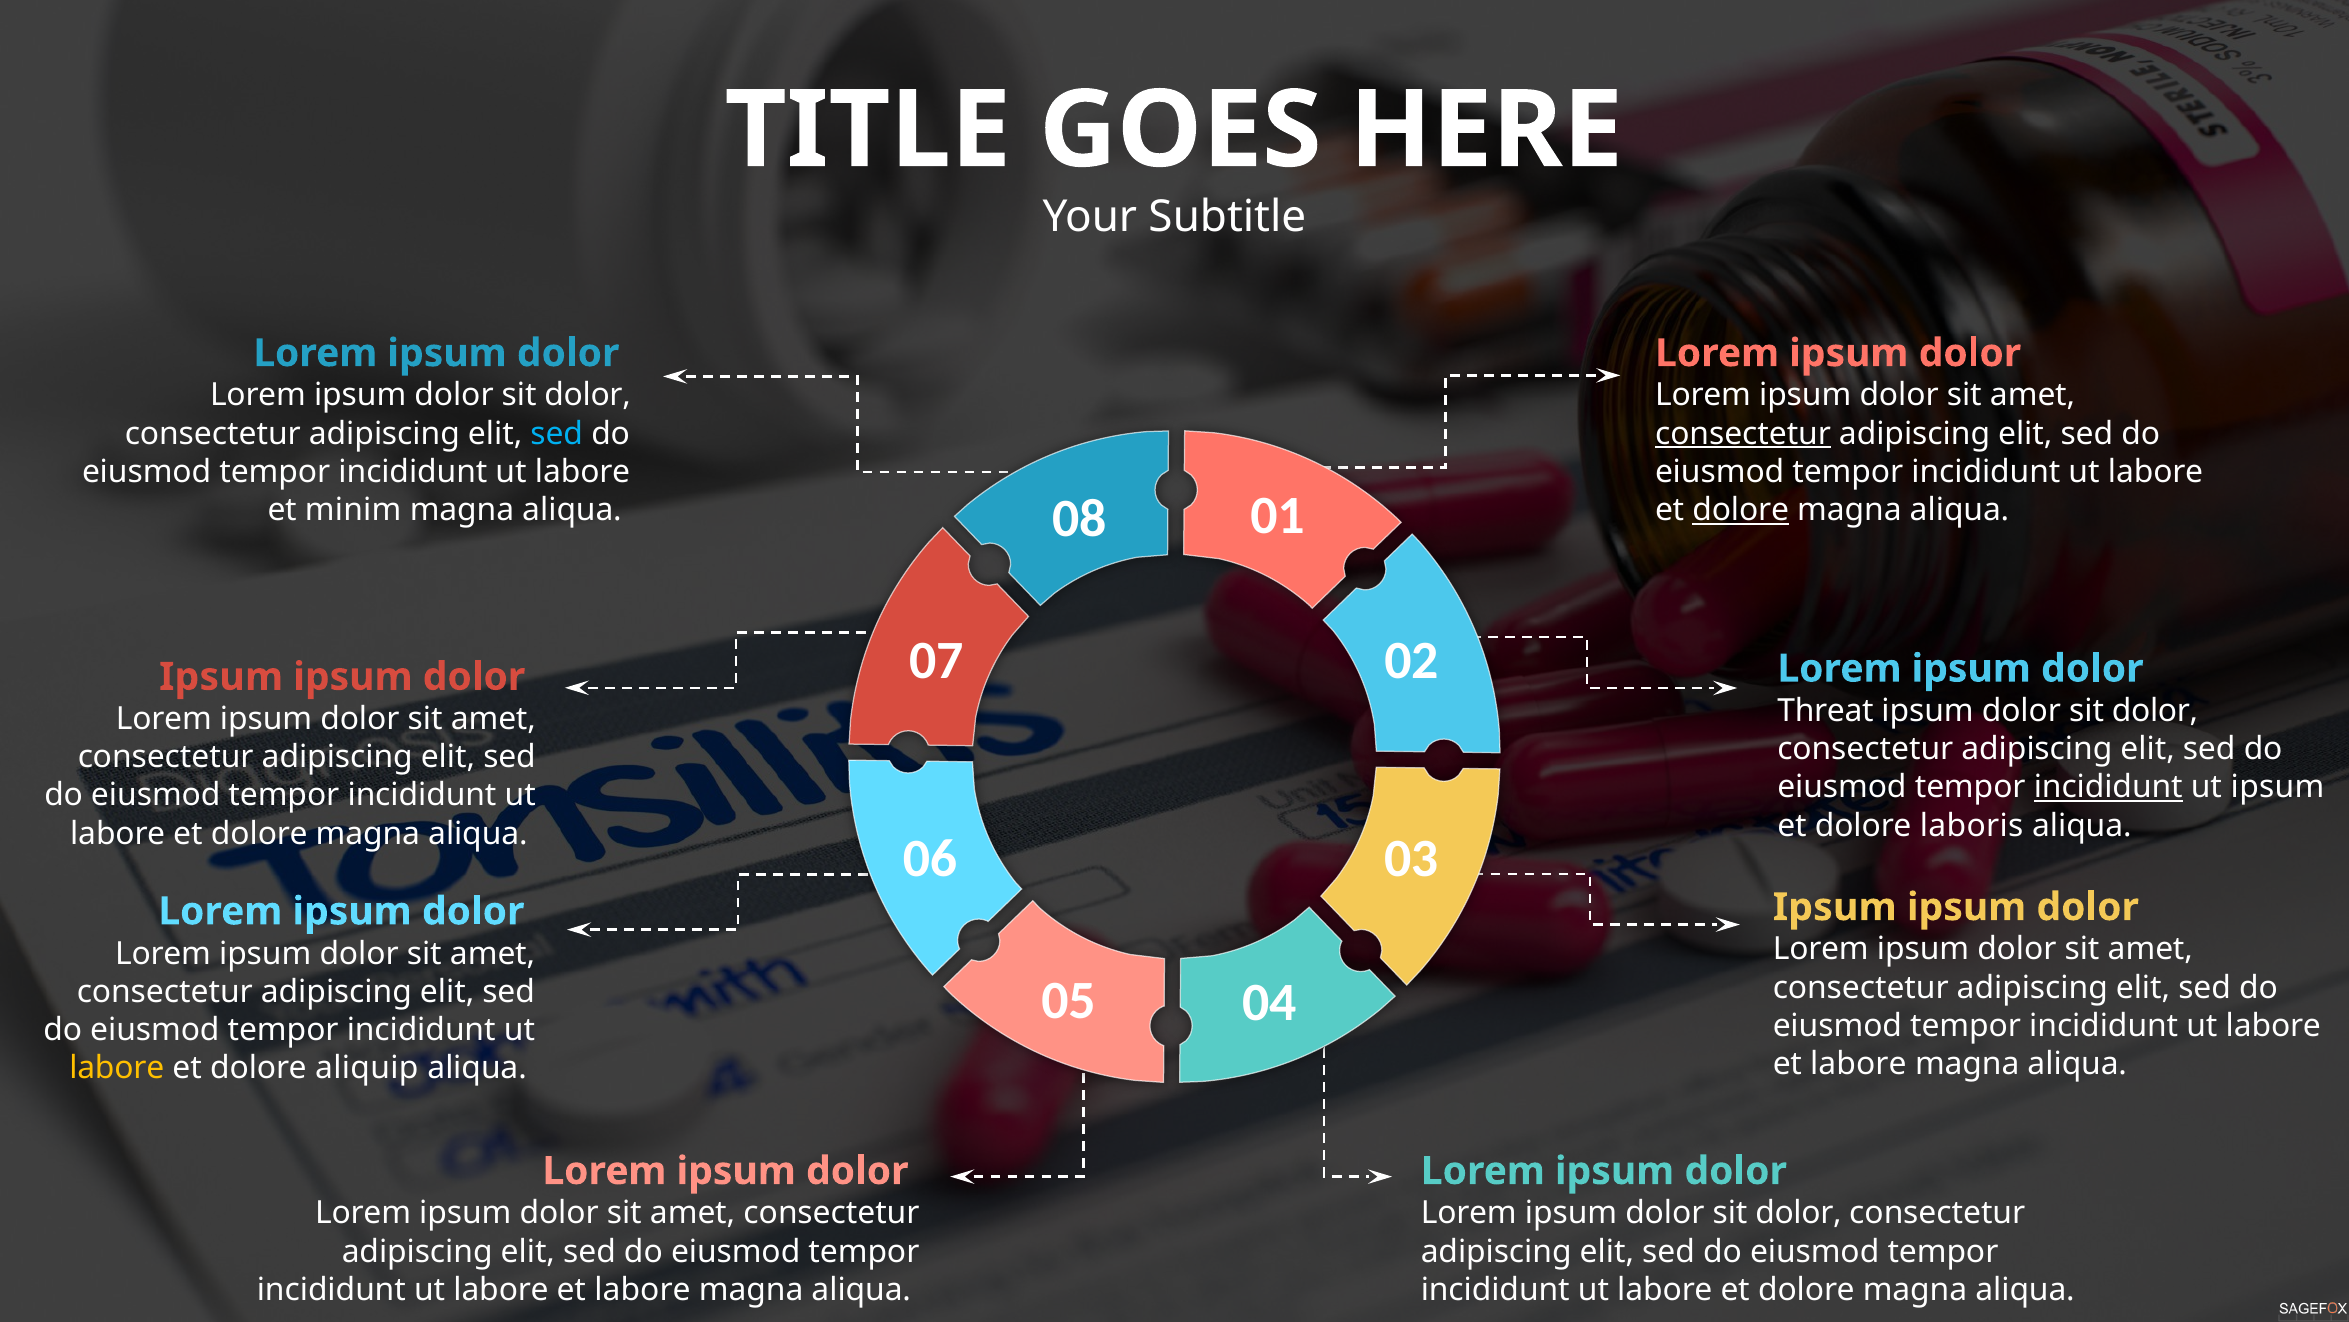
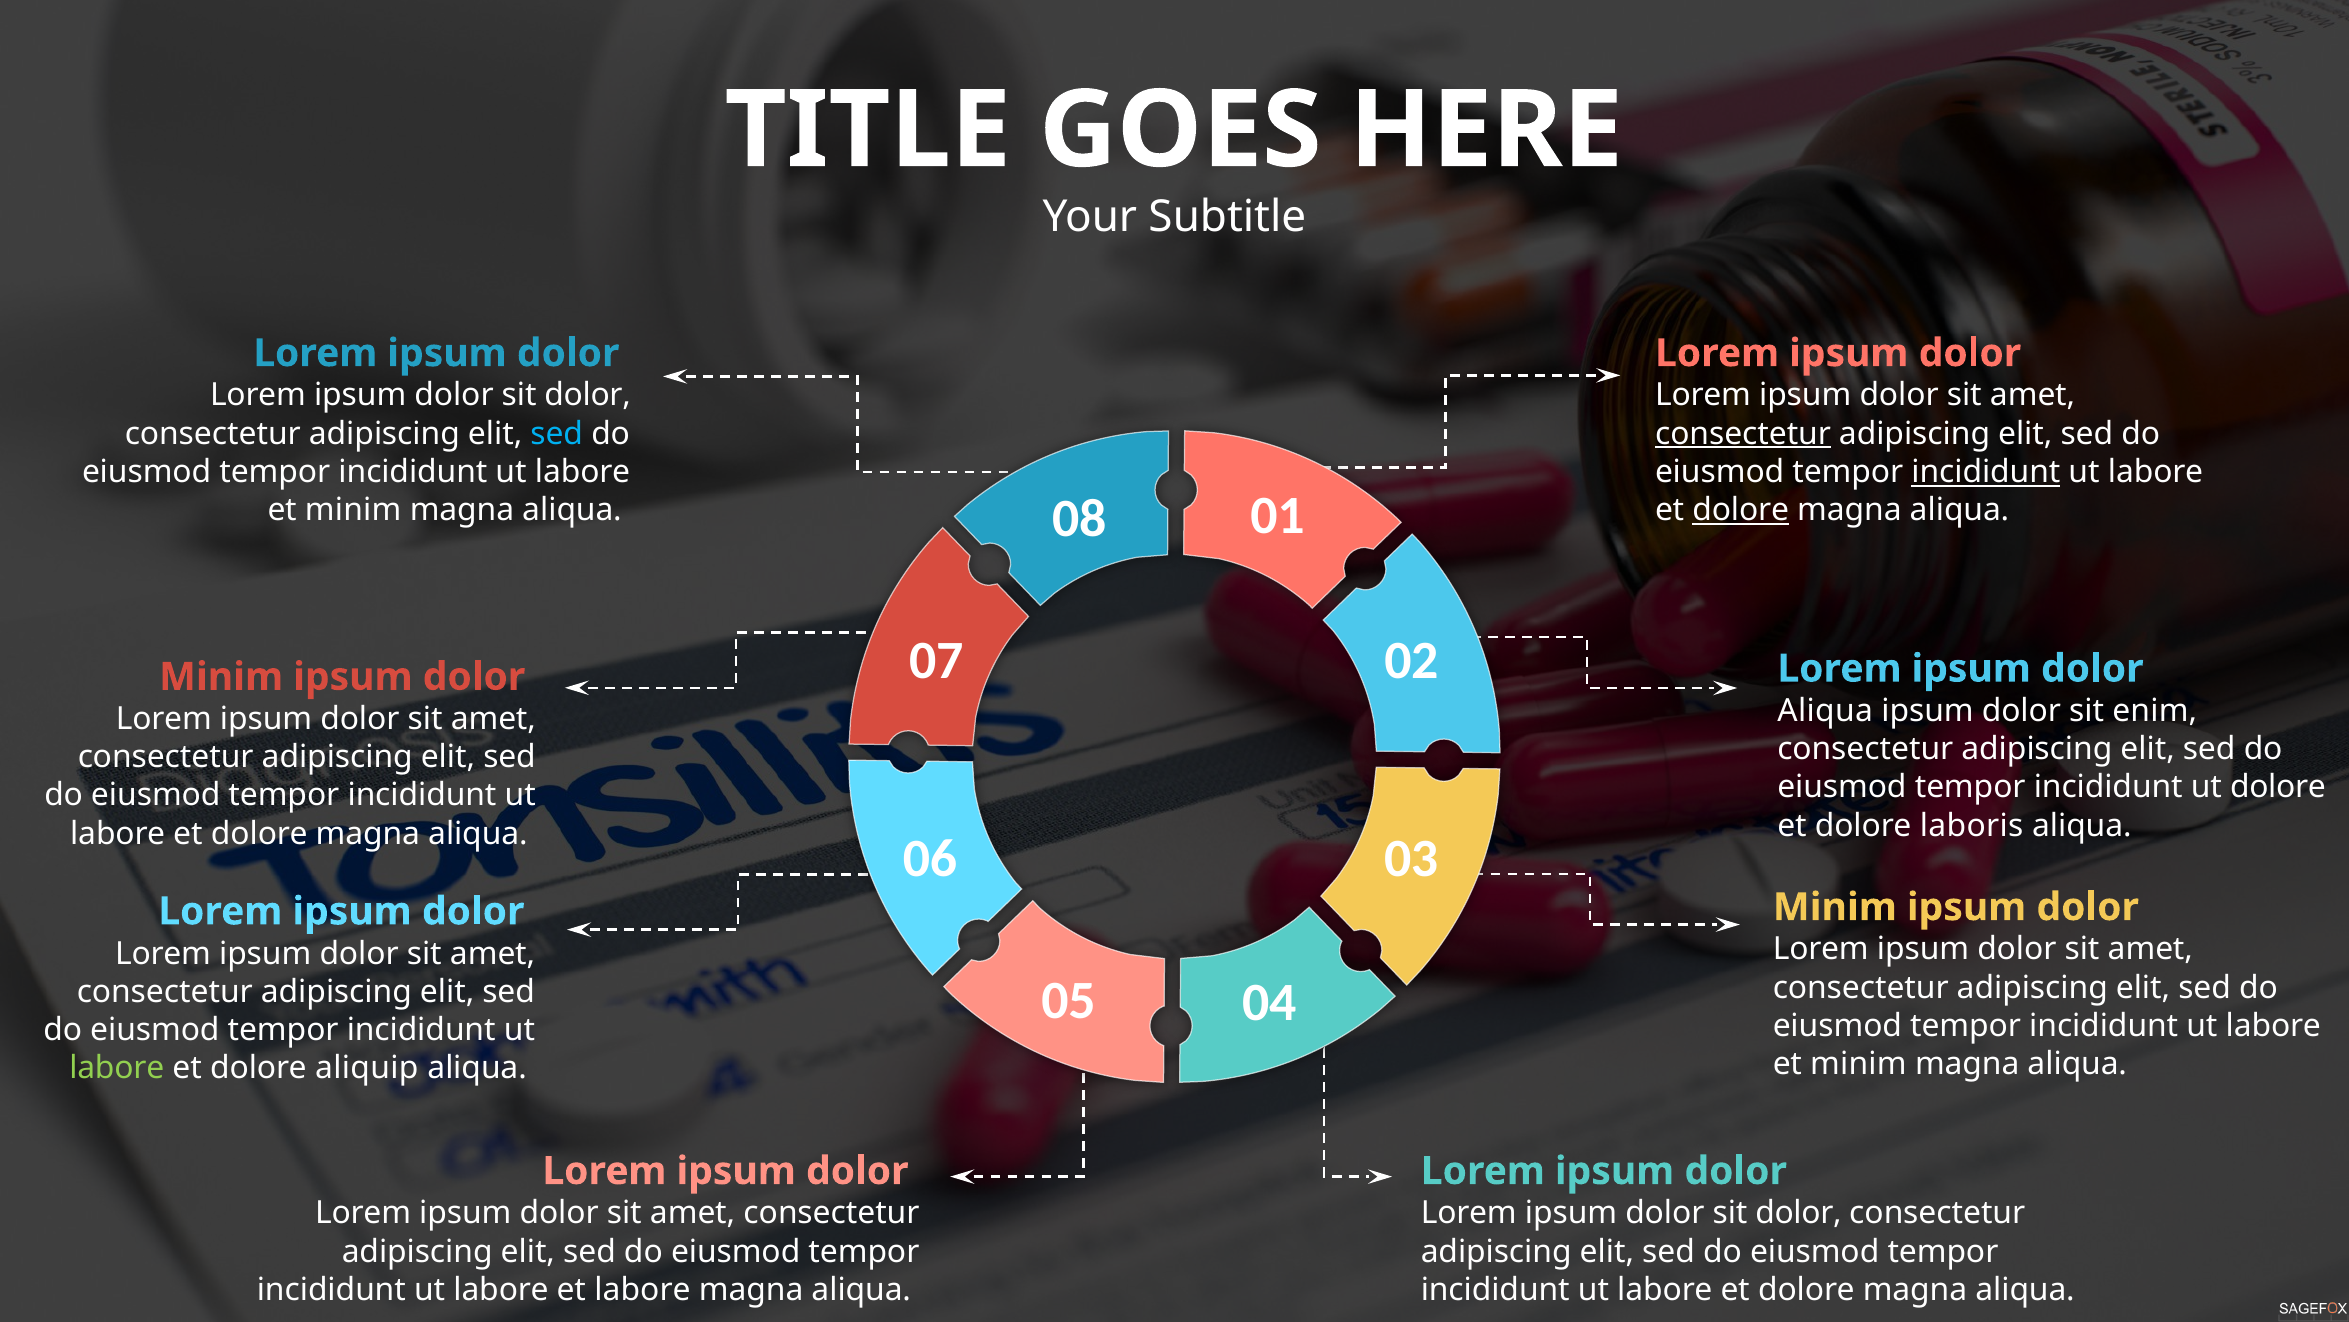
incididunt underline: none -> present (1986, 472)
Ipsum: Ipsum -> Minim (221, 677)
Threat: Threat -> Aliqua (1825, 710)
dolor: dolor -> enim (2155, 710)
incididunt underline: present -> none (2108, 787)
ut ipsum: ipsum -> dolore (2278, 787)
Ipsum: Ipsum -> Minim (1835, 907)
labore: labore -> minim (1858, 1064)
labore colour: yellow -> light green (117, 1068)
